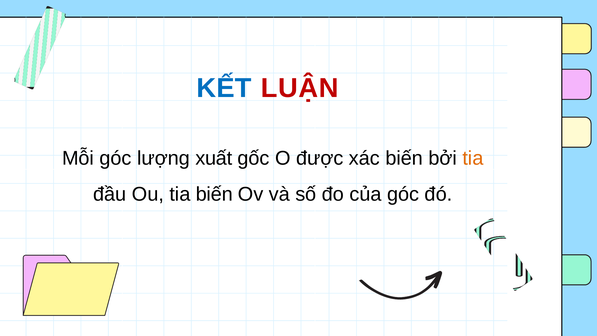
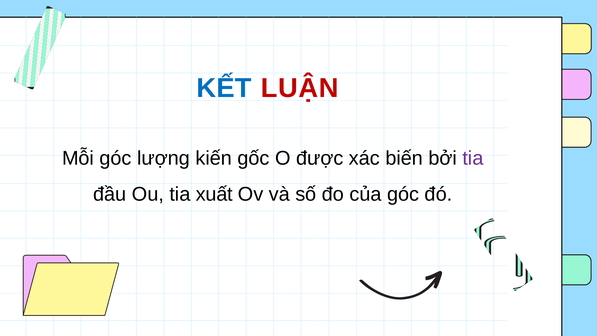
xuất: xuất -> kiến (214, 158)
tia colour: orange -> purple (473, 158)
tia biến: biến -> xuất (214, 194)
